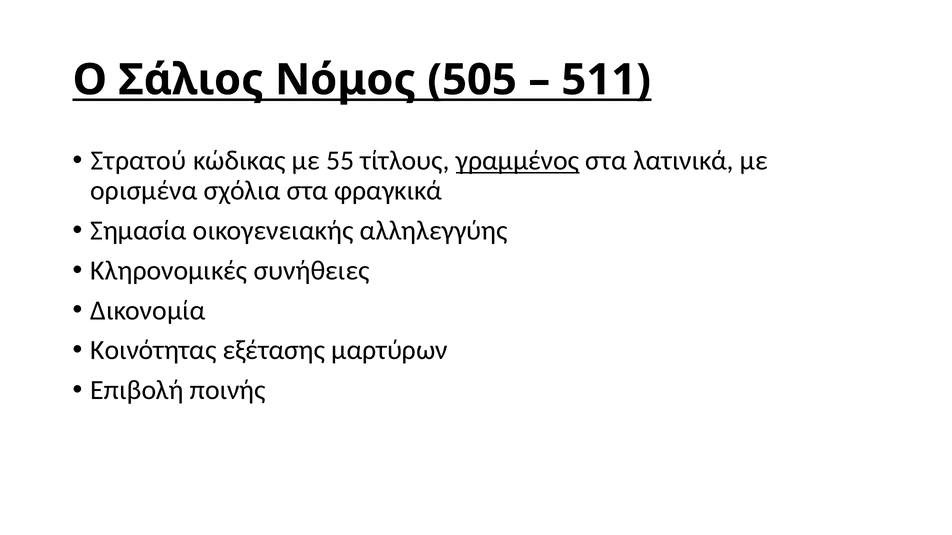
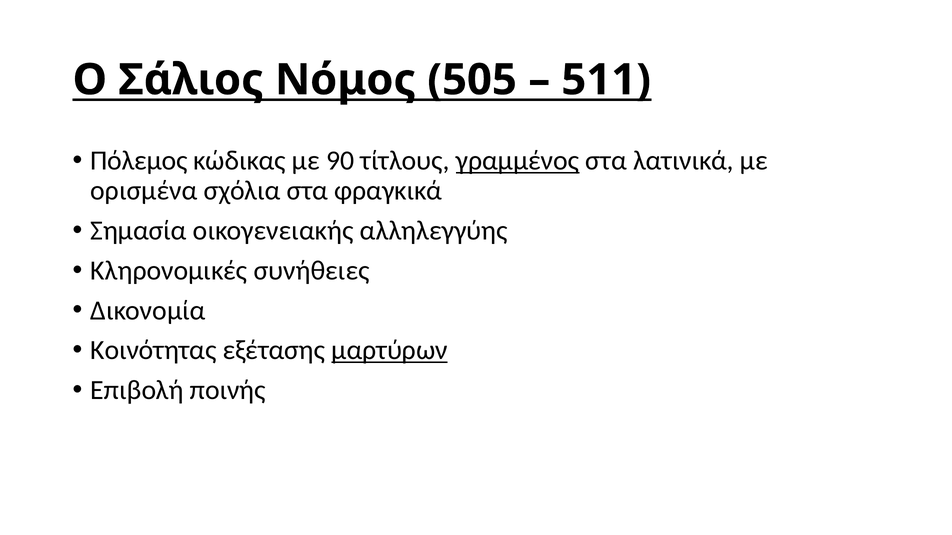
Στρατού: Στρατού -> Πόλεμος (139, 161)
55: 55 -> 90 (340, 161)
μαρτύρων underline: none -> present (390, 351)
